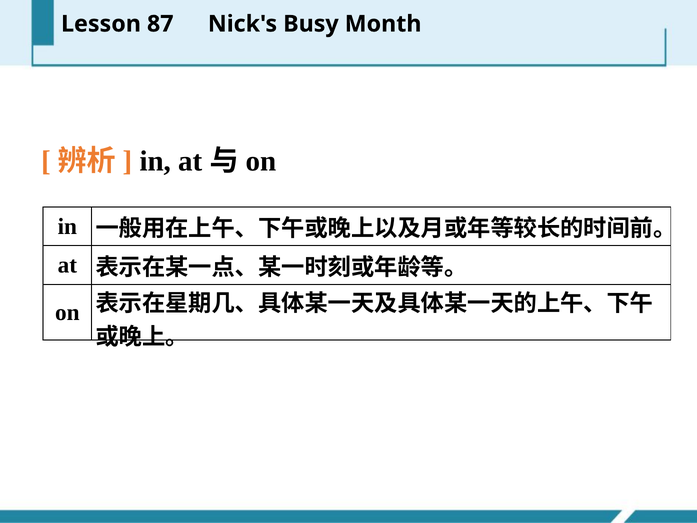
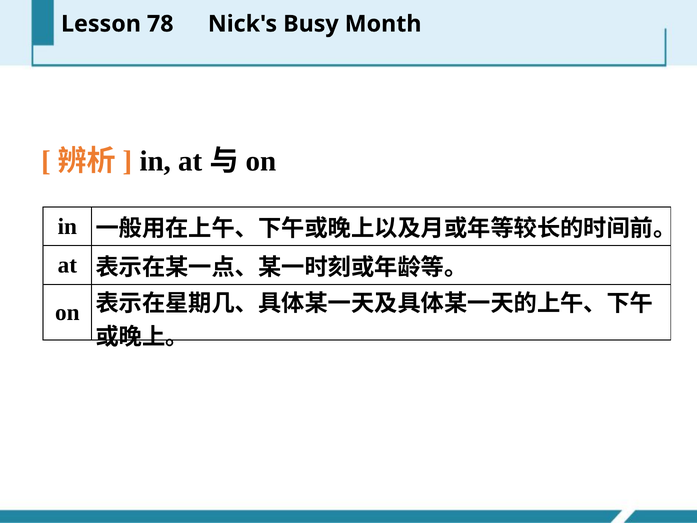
87: 87 -> 78 (160, 24)
